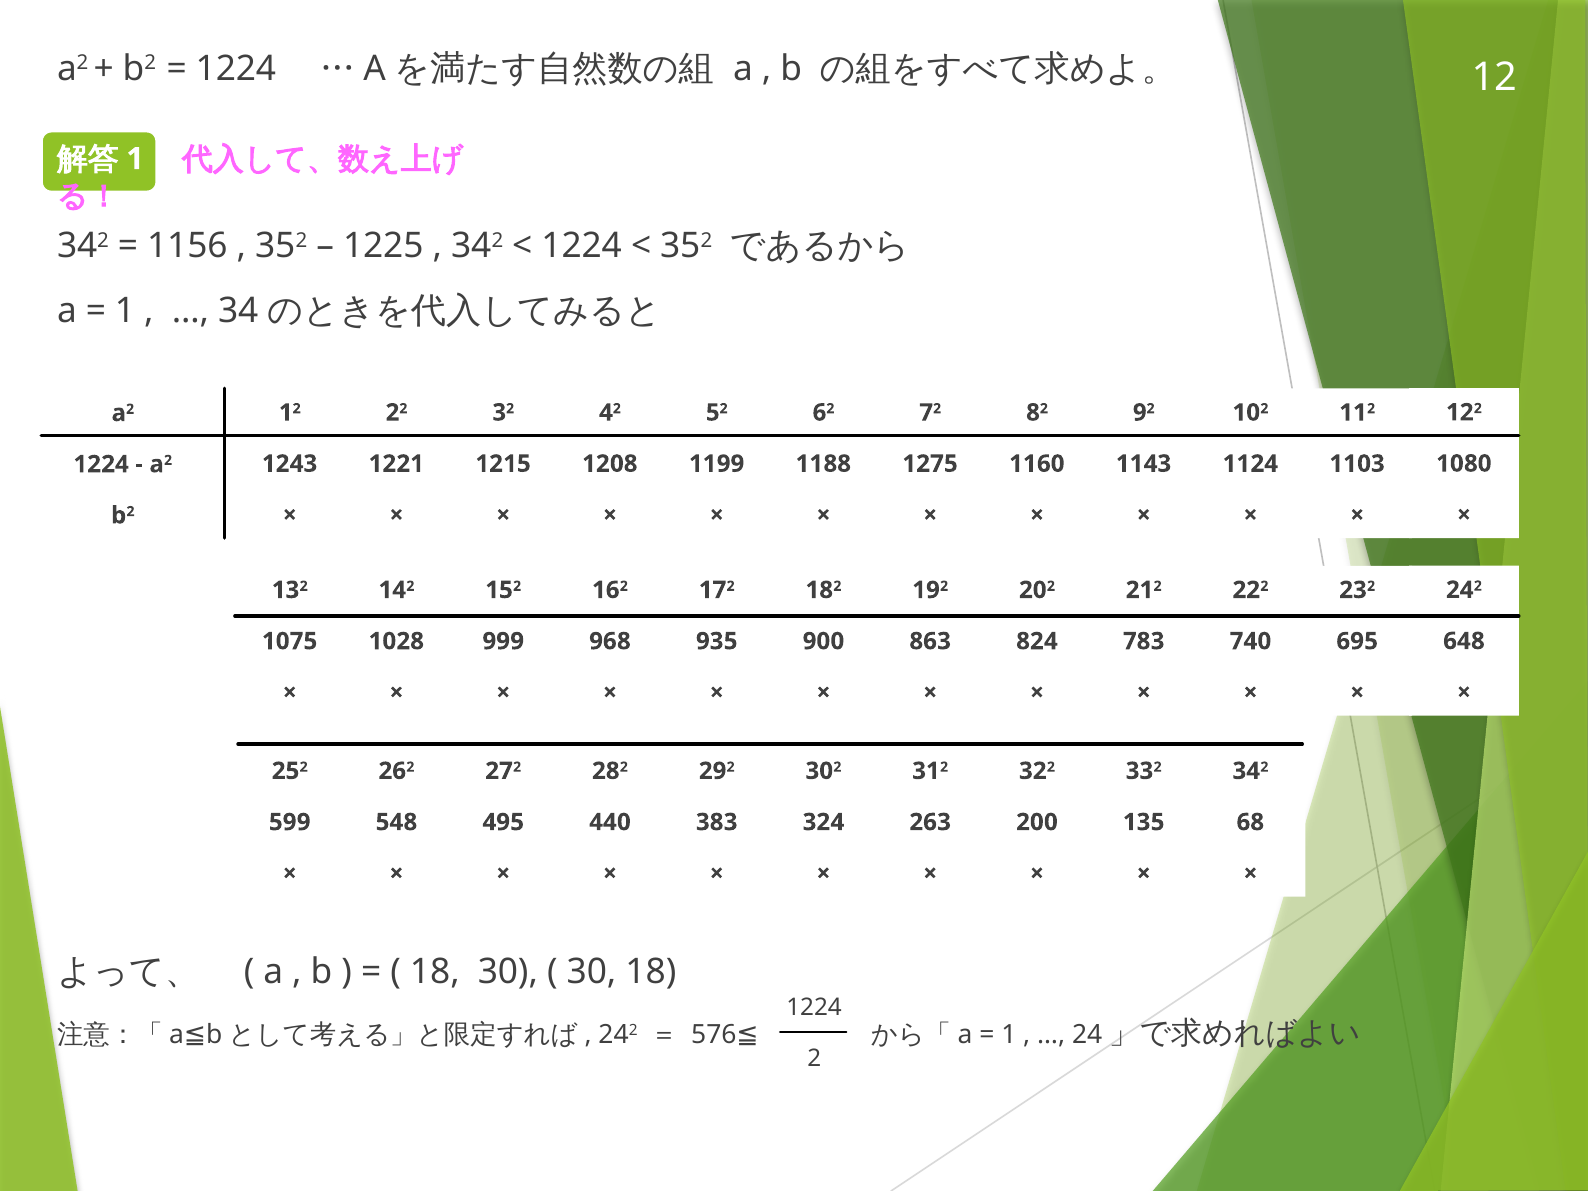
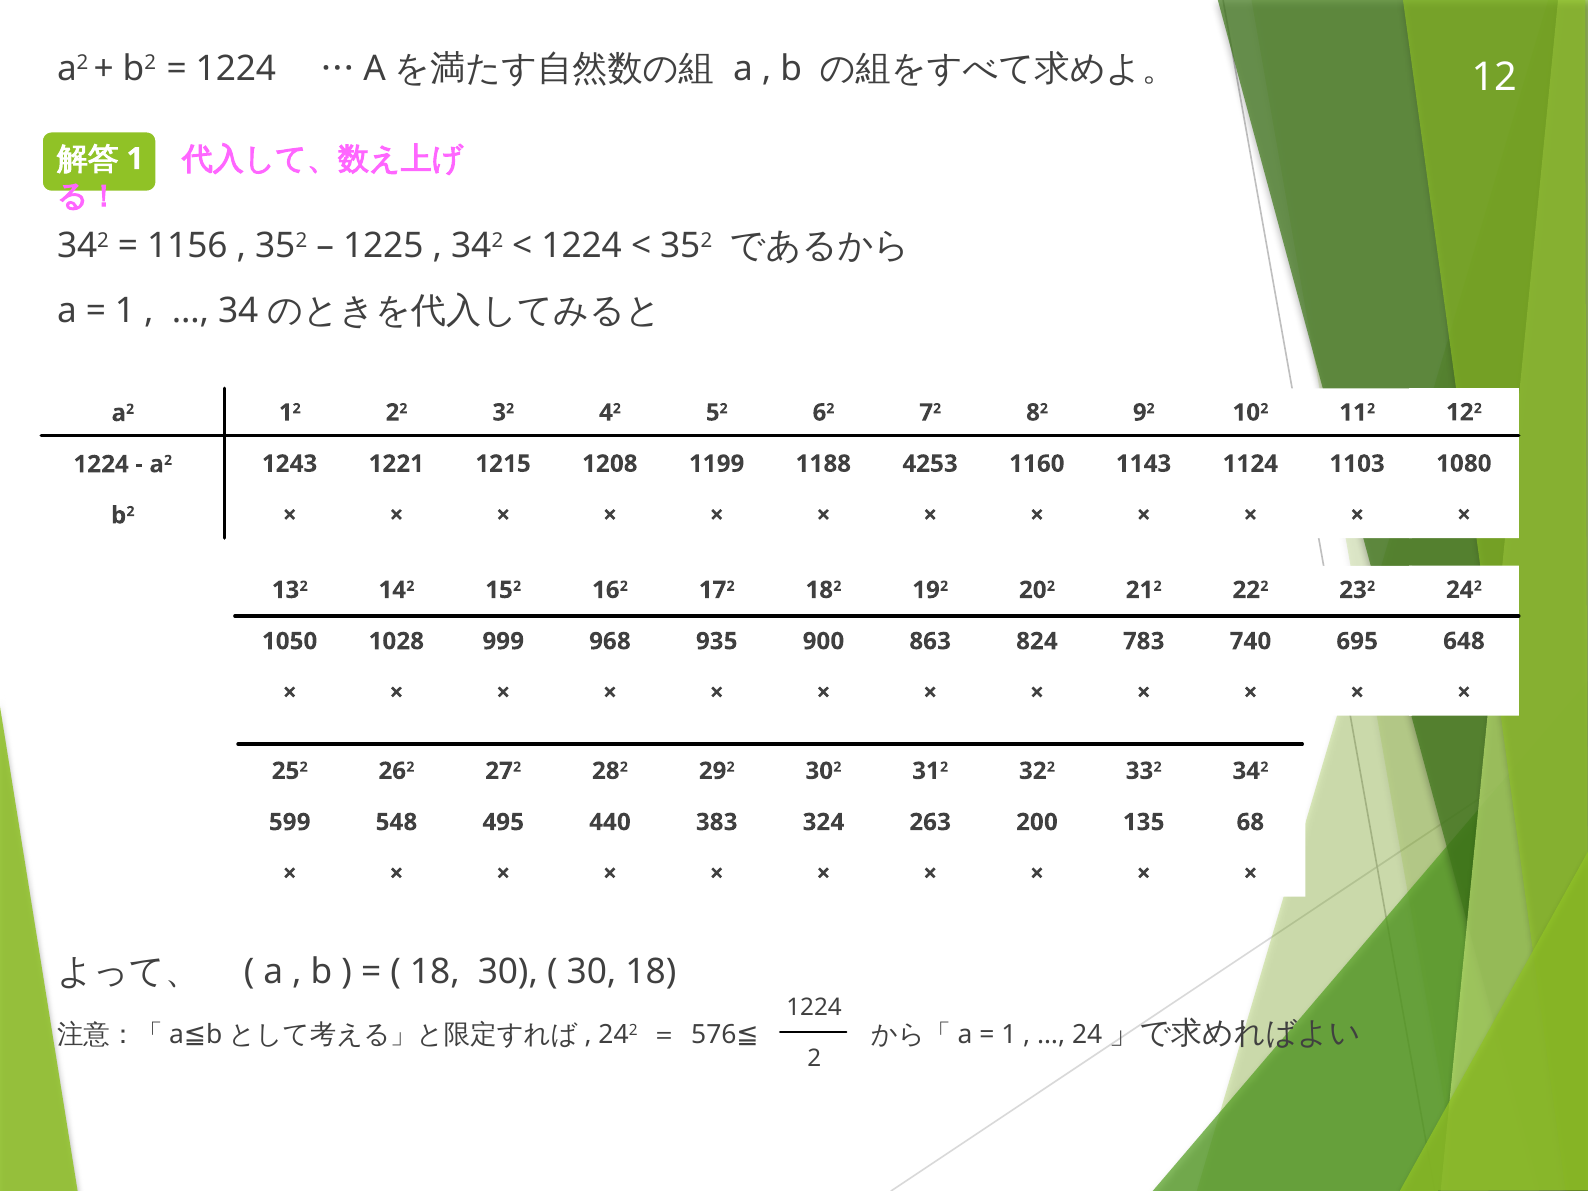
1275: 1275 -> 4253 (930, 464)
1075: 1075 -> 1050 (290, 641)
